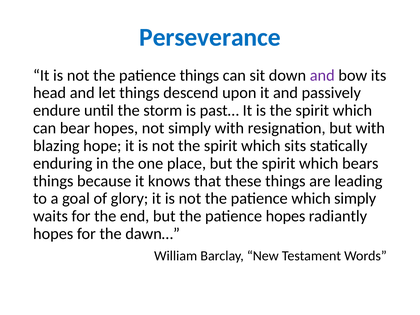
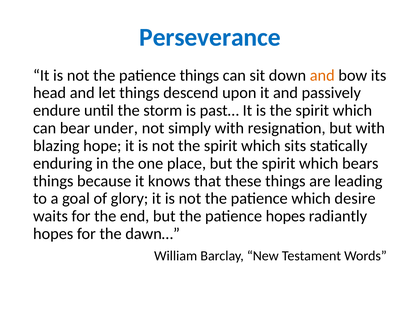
and colour: purple -> orange (322, 75)
bear hopes: hopes -> under (116, 128)
which simply: simply -> desire (355, 199)
